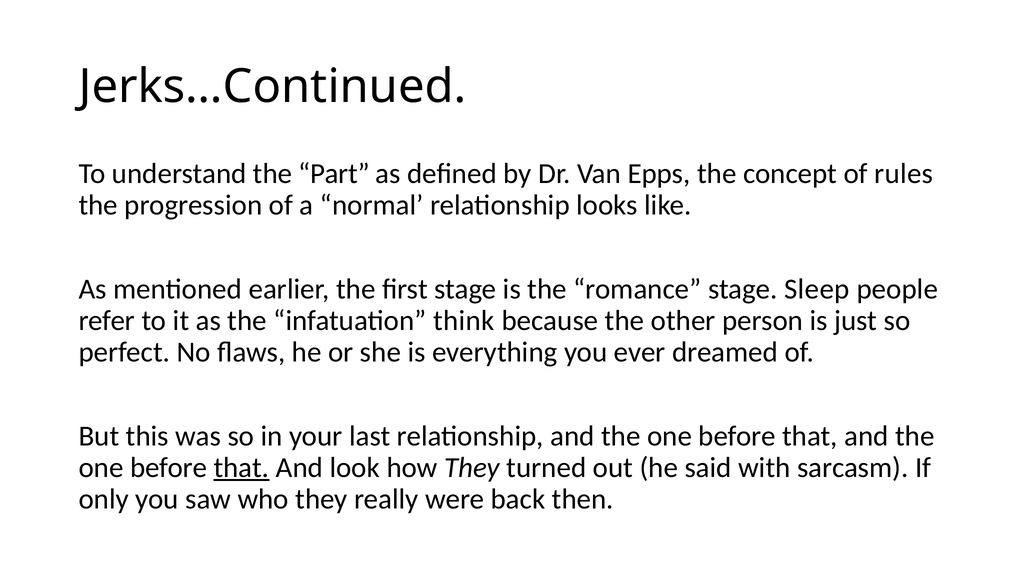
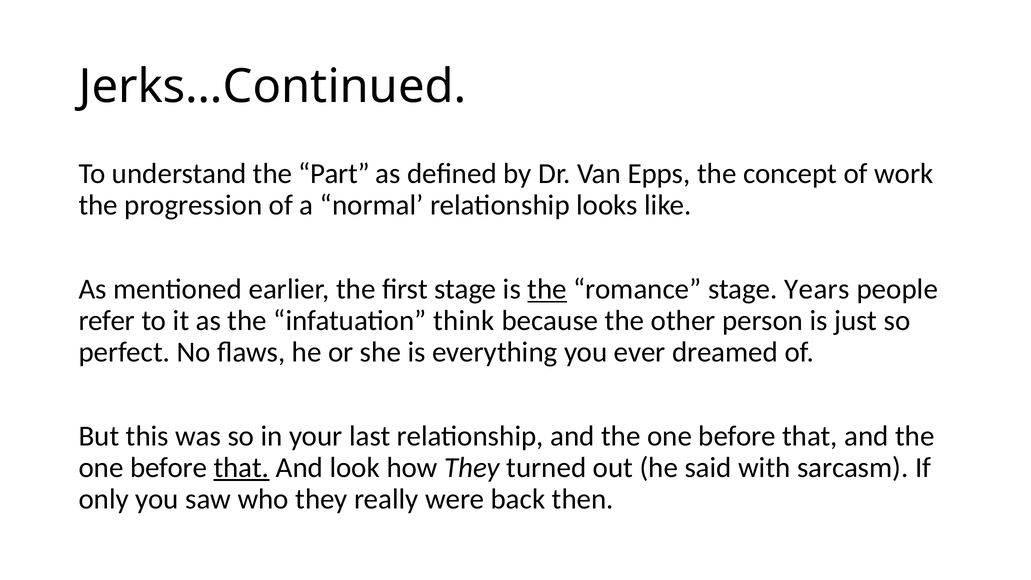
rules: rules -> work (904, 174)
the underline: none -> present (547, 289)
Sleep: Sleep -> Years (817, 289)
